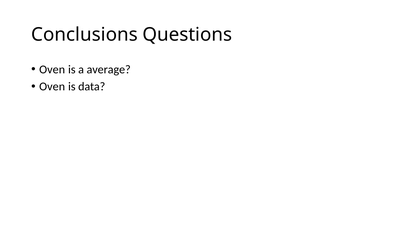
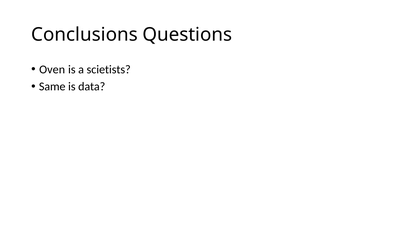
average: average -> scietists (109, 69)
Oven: Oven -> Same (52, 87)
